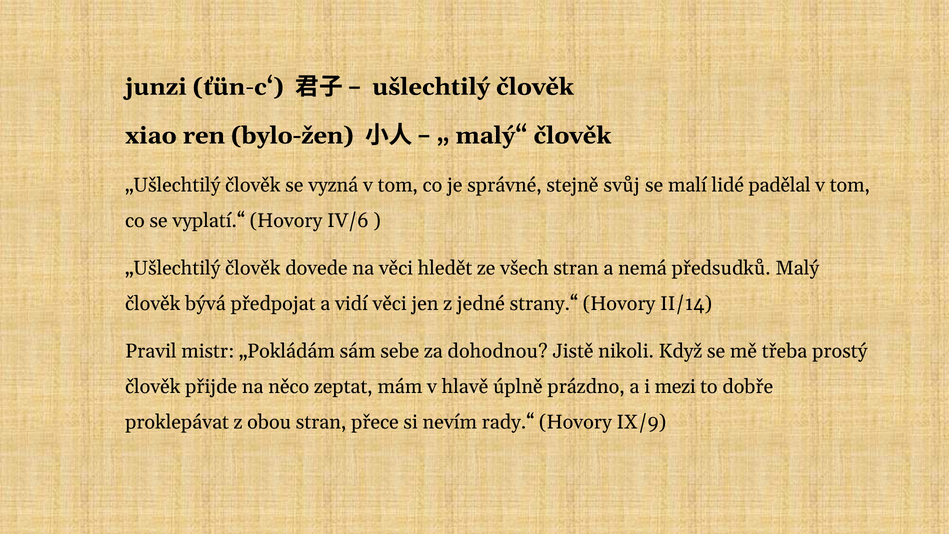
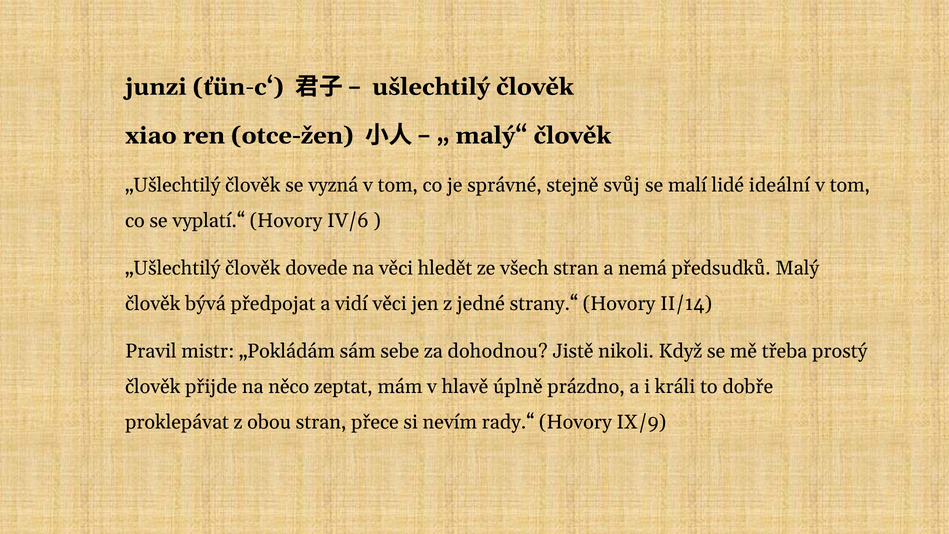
bylo-žen: bylo-žen -> otce-žen (292, 136)
padělal: padělal -> ideální (779, 185)
mezi: mezi -> králi (675, 387)
